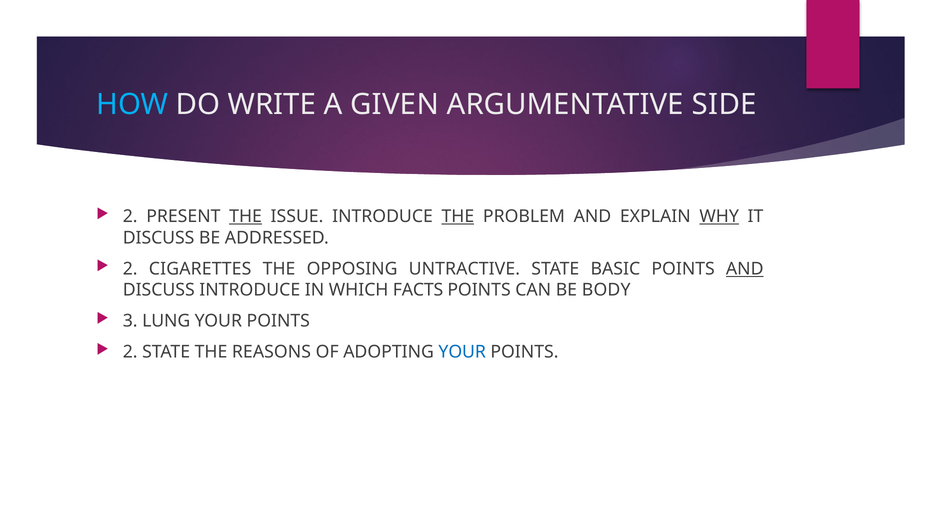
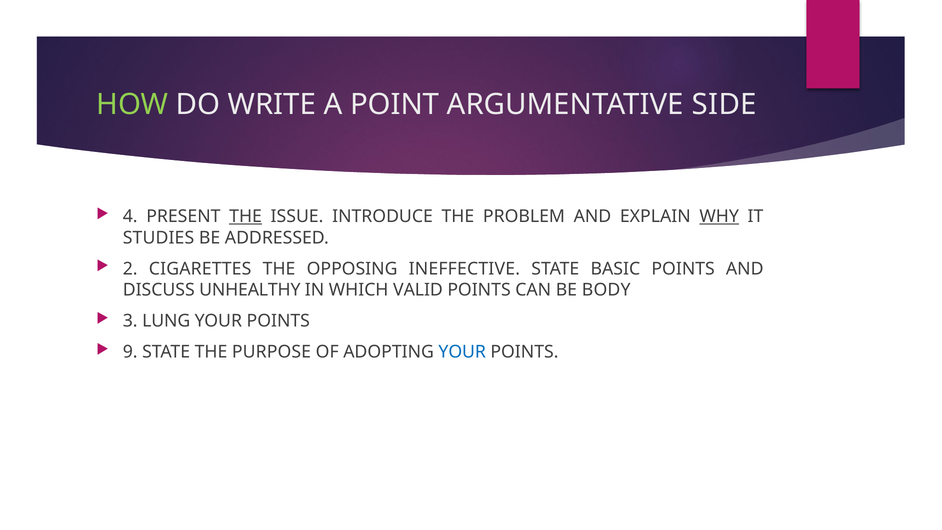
HOW colour: light blue -> light green (132, 105)
GIVEN: GIVEN -> POINT (395, 105)
2: 2 -> 4 (130, 217)
THE underline: present -> none (458, 217)
DISCUSS: DISCUSS -> STUDIES (159, 238)
UNTRACTIVE: UNTRACTIVE -> INEFFECTIVE (464, 269)
AND underline: present -> none (745, 269)
DISCUSS INTRODUCE: INTRODUCE -> UNHEALTHY (250, 290)
FACTS: FACTS -> VALID (418, 290)
2: 2 -> 9 (130, 352)
REASONS: REASONS -> PURPOSE (271, 352)
